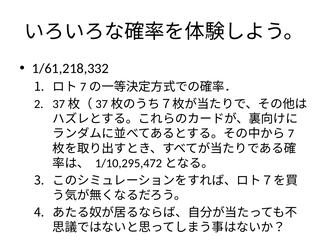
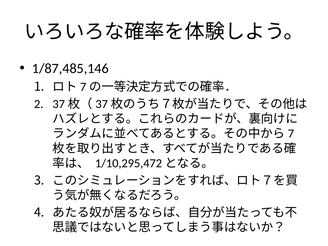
1/61,218,332: 1/61,218,332 -> 1/87,485,146 (70, 69)
